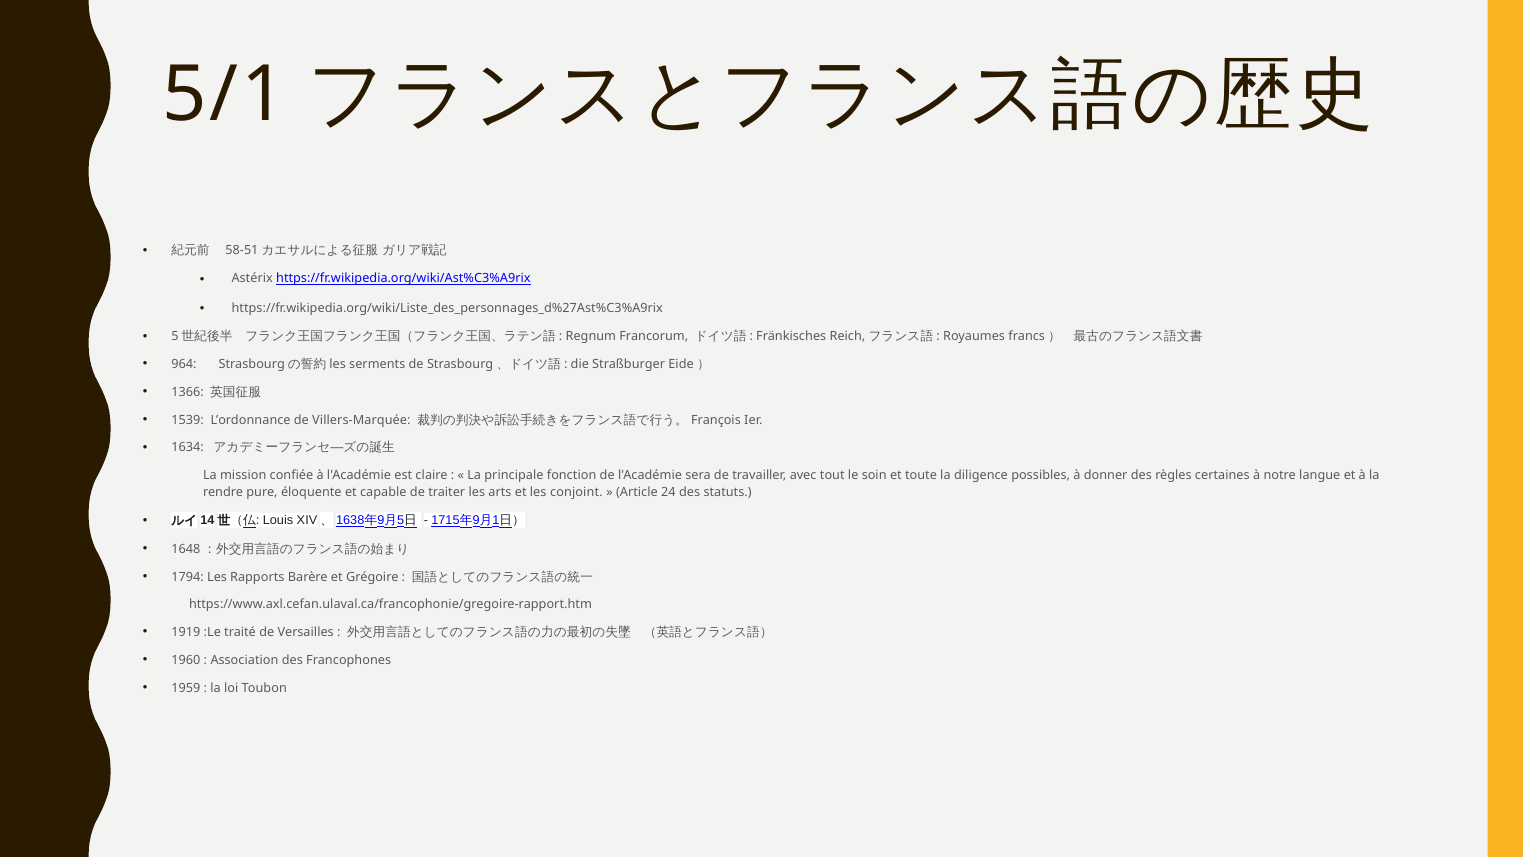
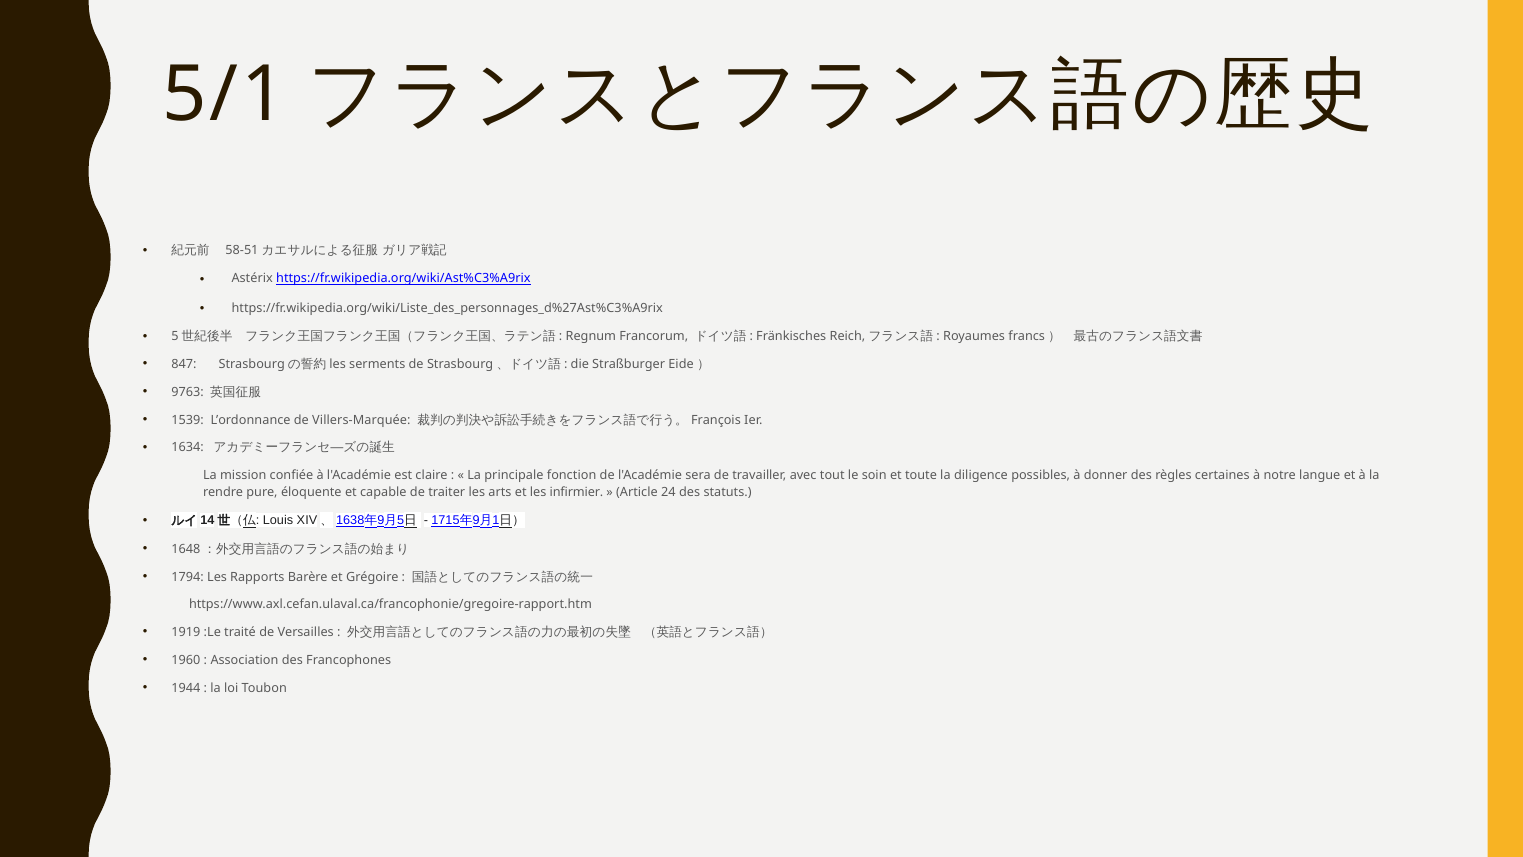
964: 964 -> 847 (184, 364)
1366: 1366 -> 9763 (188, 392)
conjoint: conjoint -> infirmier (576, 492)
1959: 1959 -> 1944 (186, 688)
